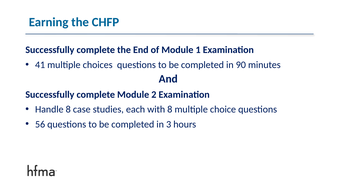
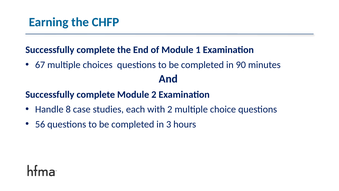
41: 41 -> 67 (40, 65)
with 8: 8 -> 2 (170, 109)
